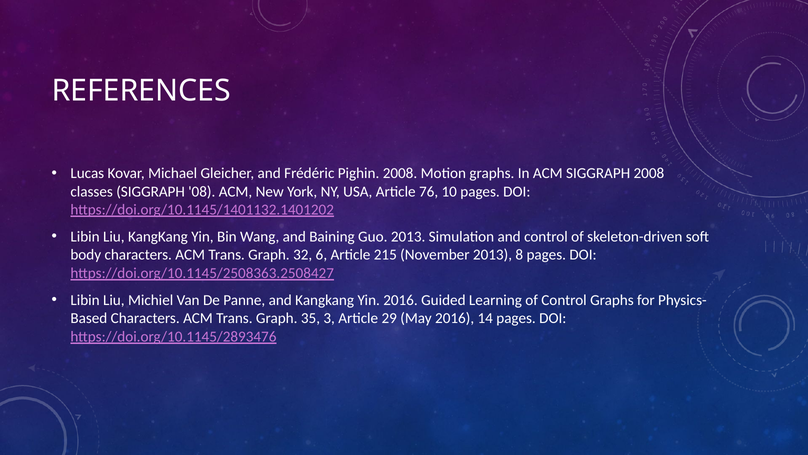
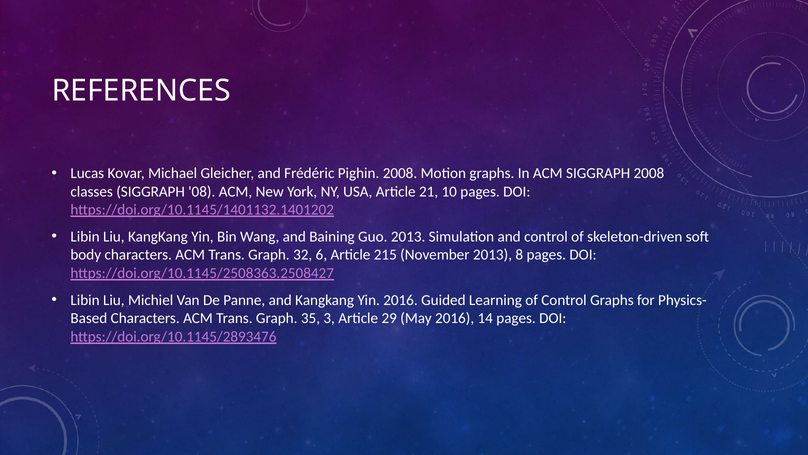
76: 76 -> 21 (429, 191)
